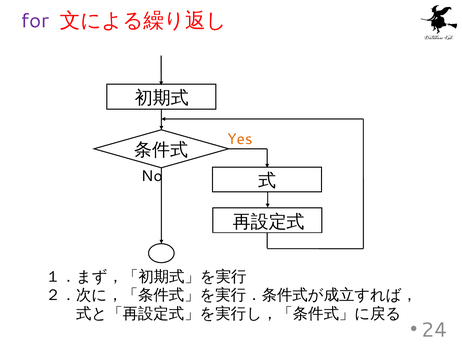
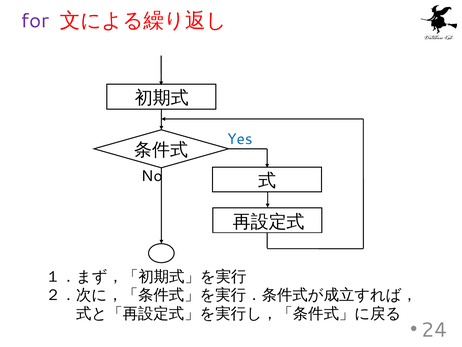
Yes colour: orange -> blue (240, 139)
